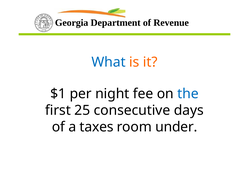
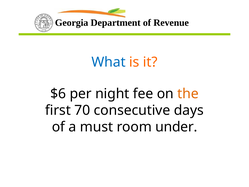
$1: $1 -> $6 (58, 94)
the colour: blue -> orange (188, 94)
25: 25 -> 70 (82, 110)
taxes: taxes -> must (96, 127)
